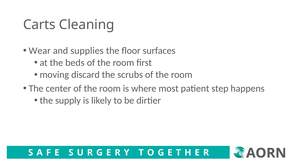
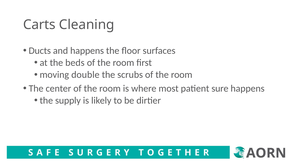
Wear: Wear -> Ducts (40, 51)
and supplies: supplies -> happens (87, 51)
discard: discard -> double (85, 75)
step: step -> sure (220, 89)
